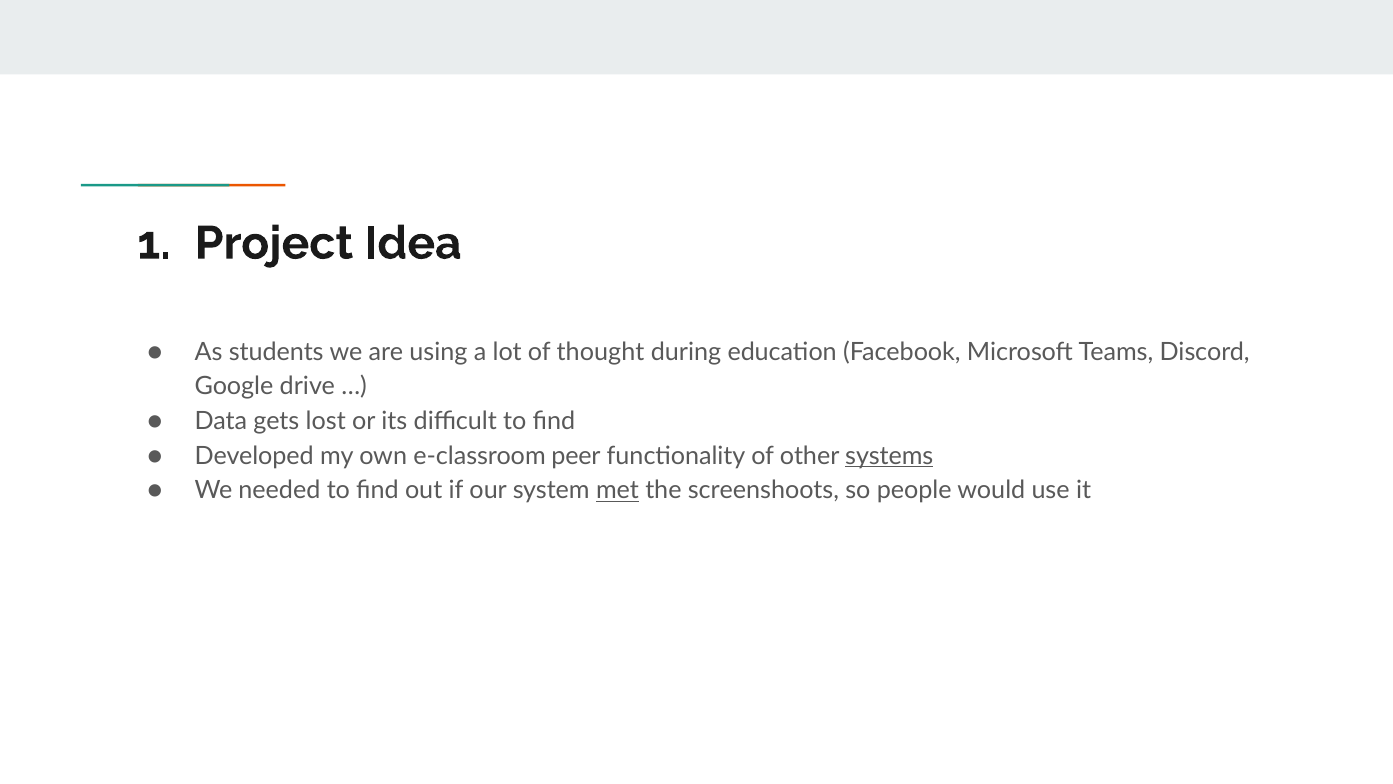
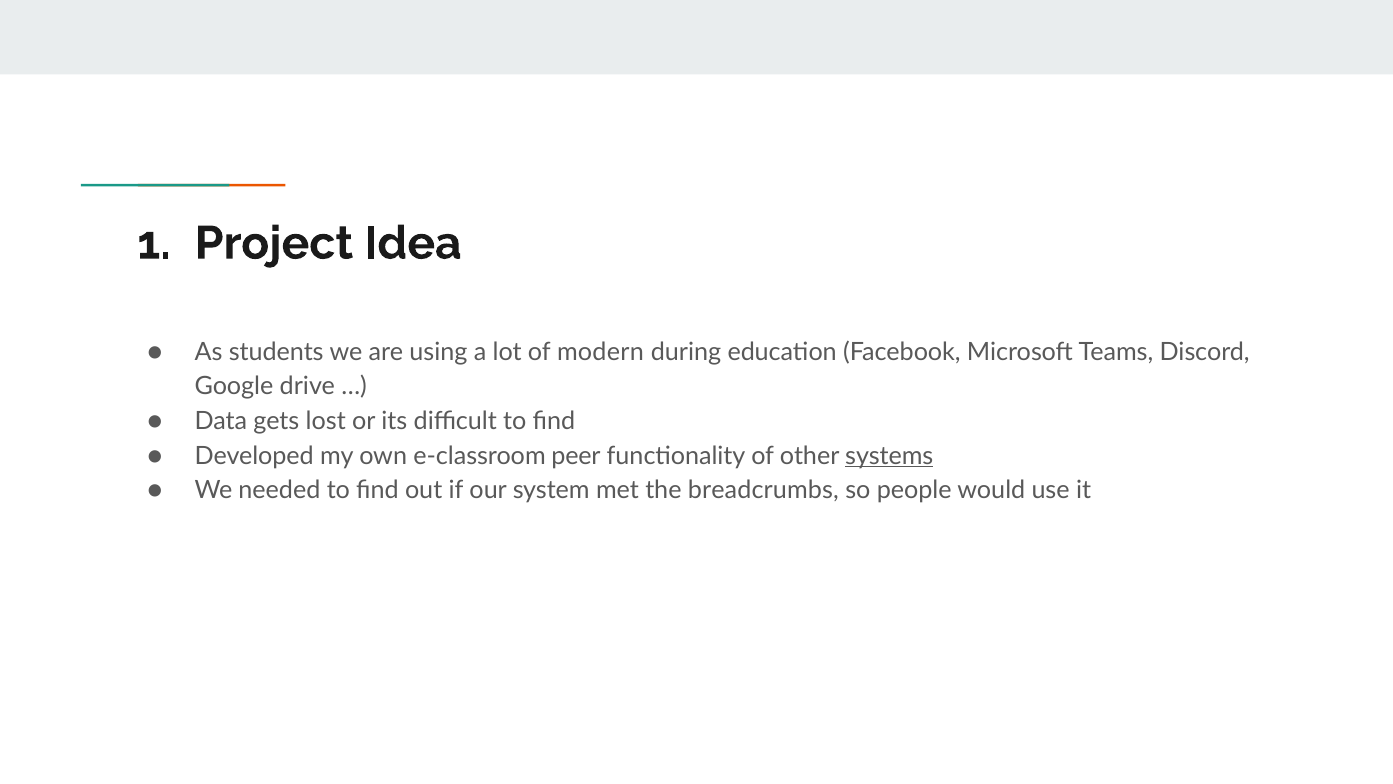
thought: thought -> modern (600, 352)
met underline: present -> none (617, 490)
screenshoots: screenshoots -> breadcrumbs (763, 490)
